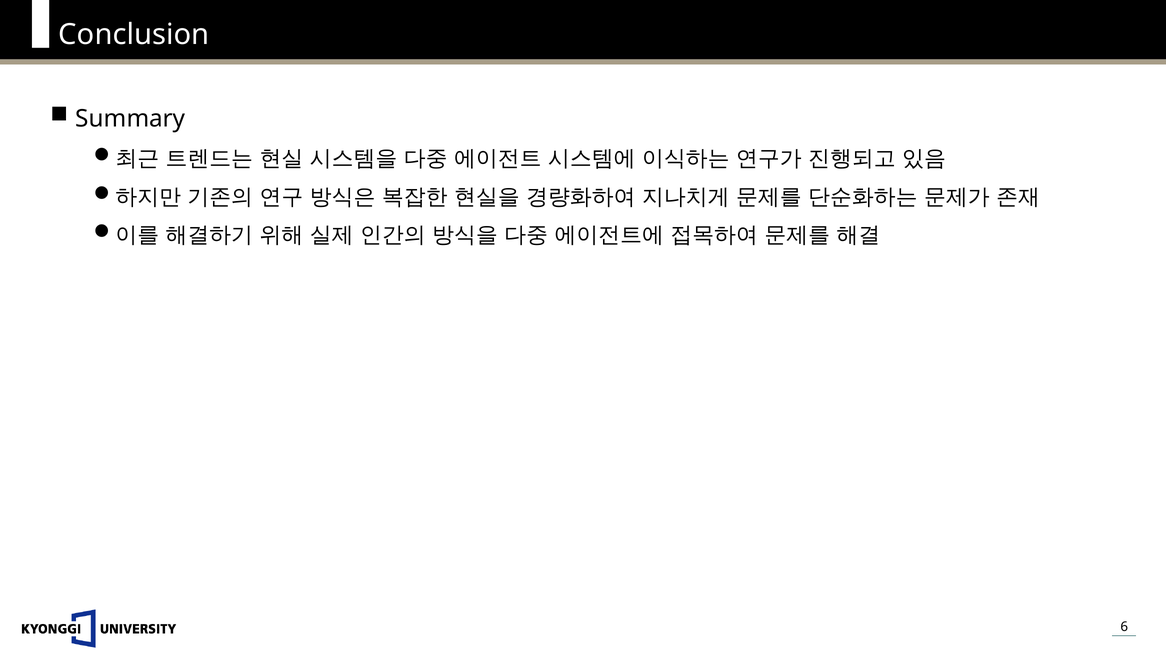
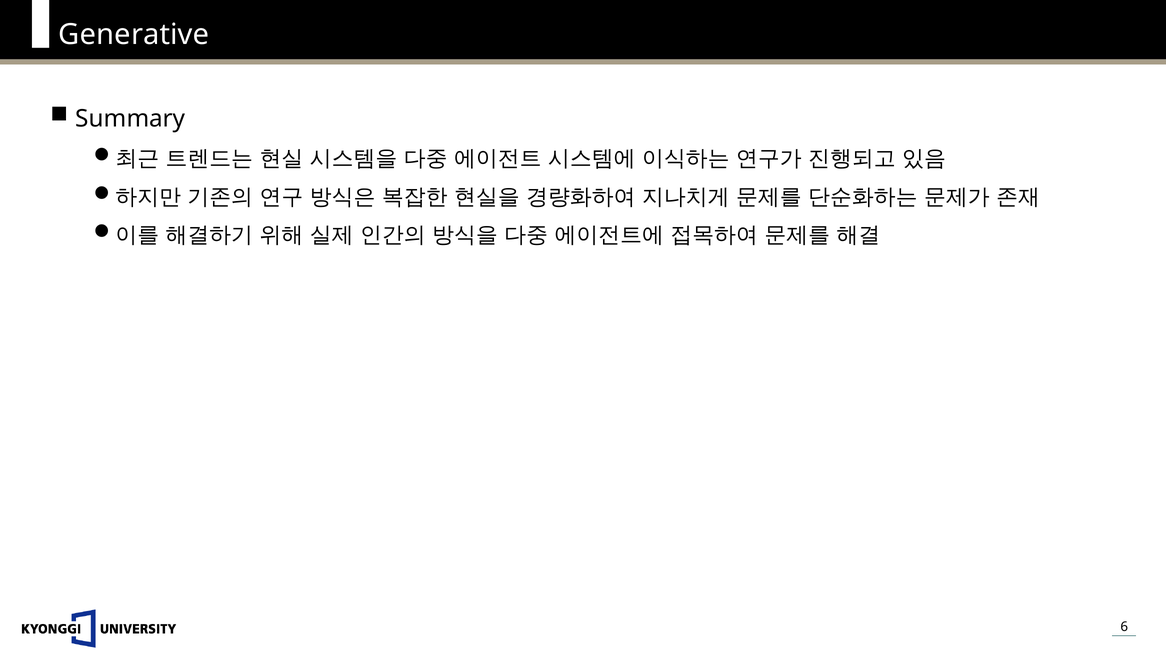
Conclusion: Conclusion -> Generative (134, 35)
